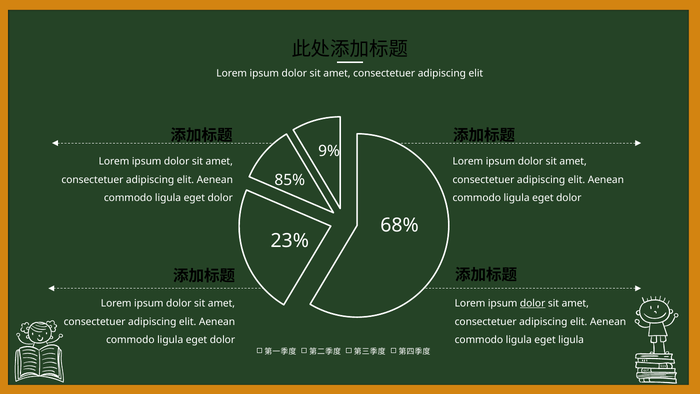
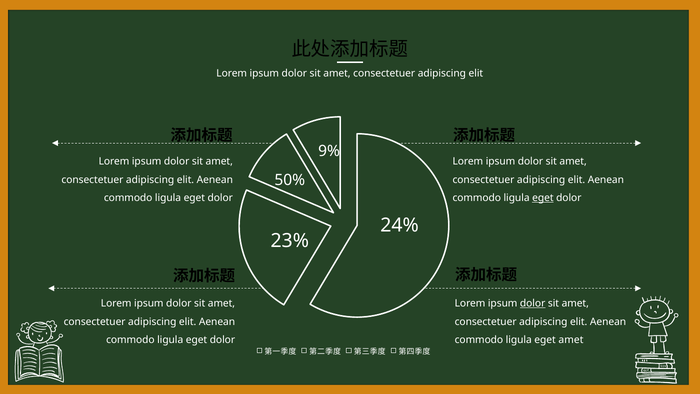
85%: 85% -> 50% (290, 180)
eget underline: none -> present (543, 198)
68%: 68% -> 24% (400, 225)
eget ligula: ligula -> amet (571, 340)
